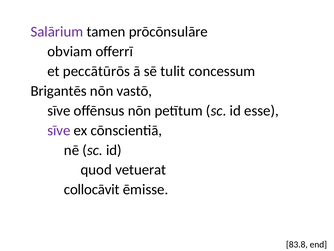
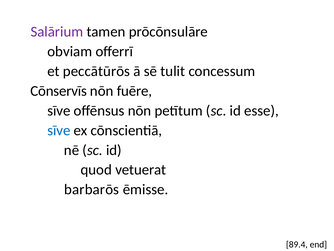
Brigantēs: Brigantēs -> Cōnservīs (59, 91)
vastō: vastō -> fuēre (134, 91)
sīve colour: purple -> blue (59, 130)
collocāvit: collocāvit -> barbarōs (92, 189)
83.8: 83.8 -> 89.4 (297, 244)
